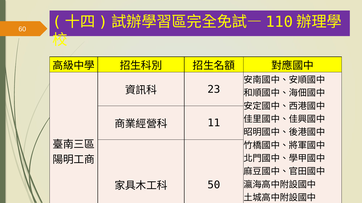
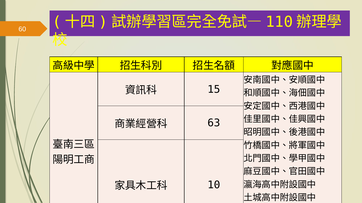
23: 23 -> 15 (214, 90)
11: 11 -> 63 (214, 123)
50: 50 -> 10 (214, 185)
